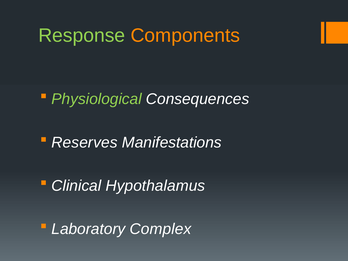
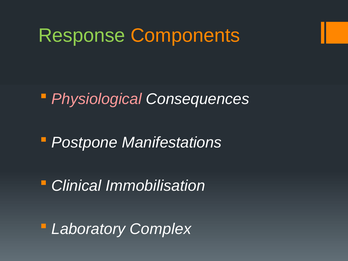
Physiological colour: light green -> pink (97, 99)
Reserves: Reserves -> Postpone (84, 142)
Hypothalamus: Hypothalamus -> Immobilisation (155, 186)
